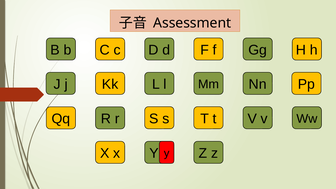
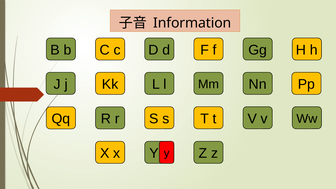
Assessment: Assessment -> Information (192, 23)
